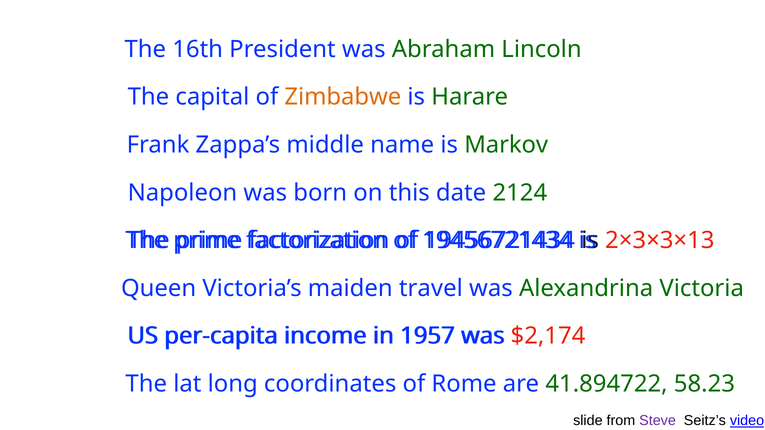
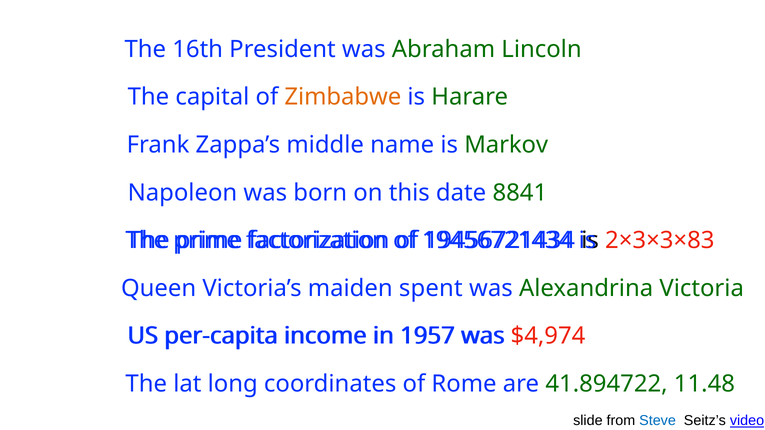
2124: 2124 -> 8841 (520, 193)
2×3×3×13: 2×3×3×13 -> 2×3×3×83 (660, 241)
travel: travel -> spent (431, 288)
$2,174: $2,174 -> $4,974 (548, 336)
58.23: 58.23 -> 11.48 (704, 384)
Steve colour: purple -> blue (658, 421)
